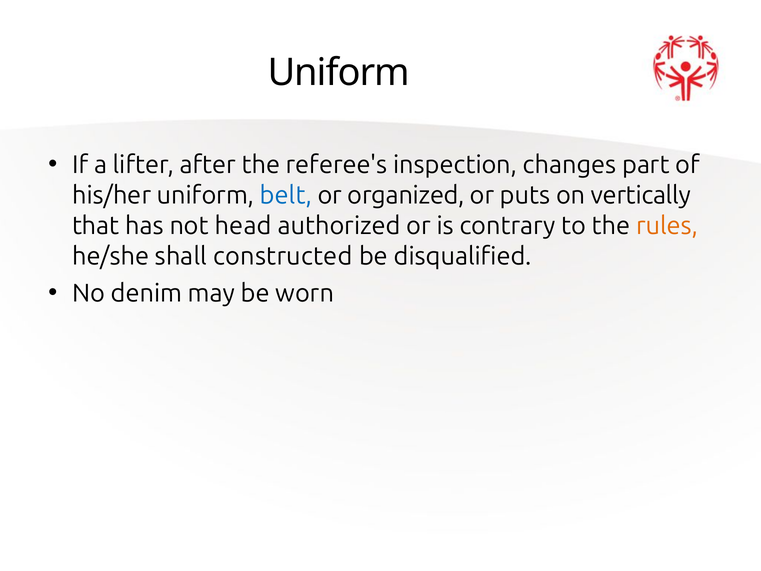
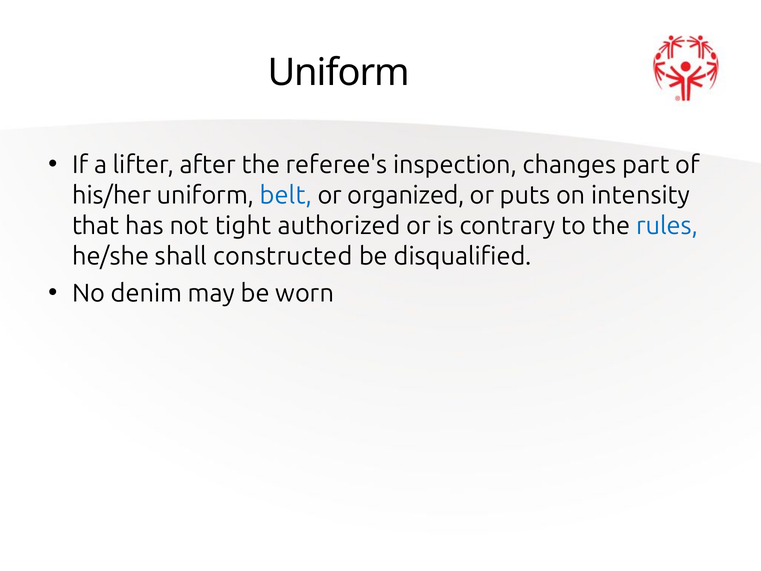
vertically: vertically -> intensity (641, 195)
head: head -> tight (243, 226)
rules colour: orange -> blue (667, 226)
